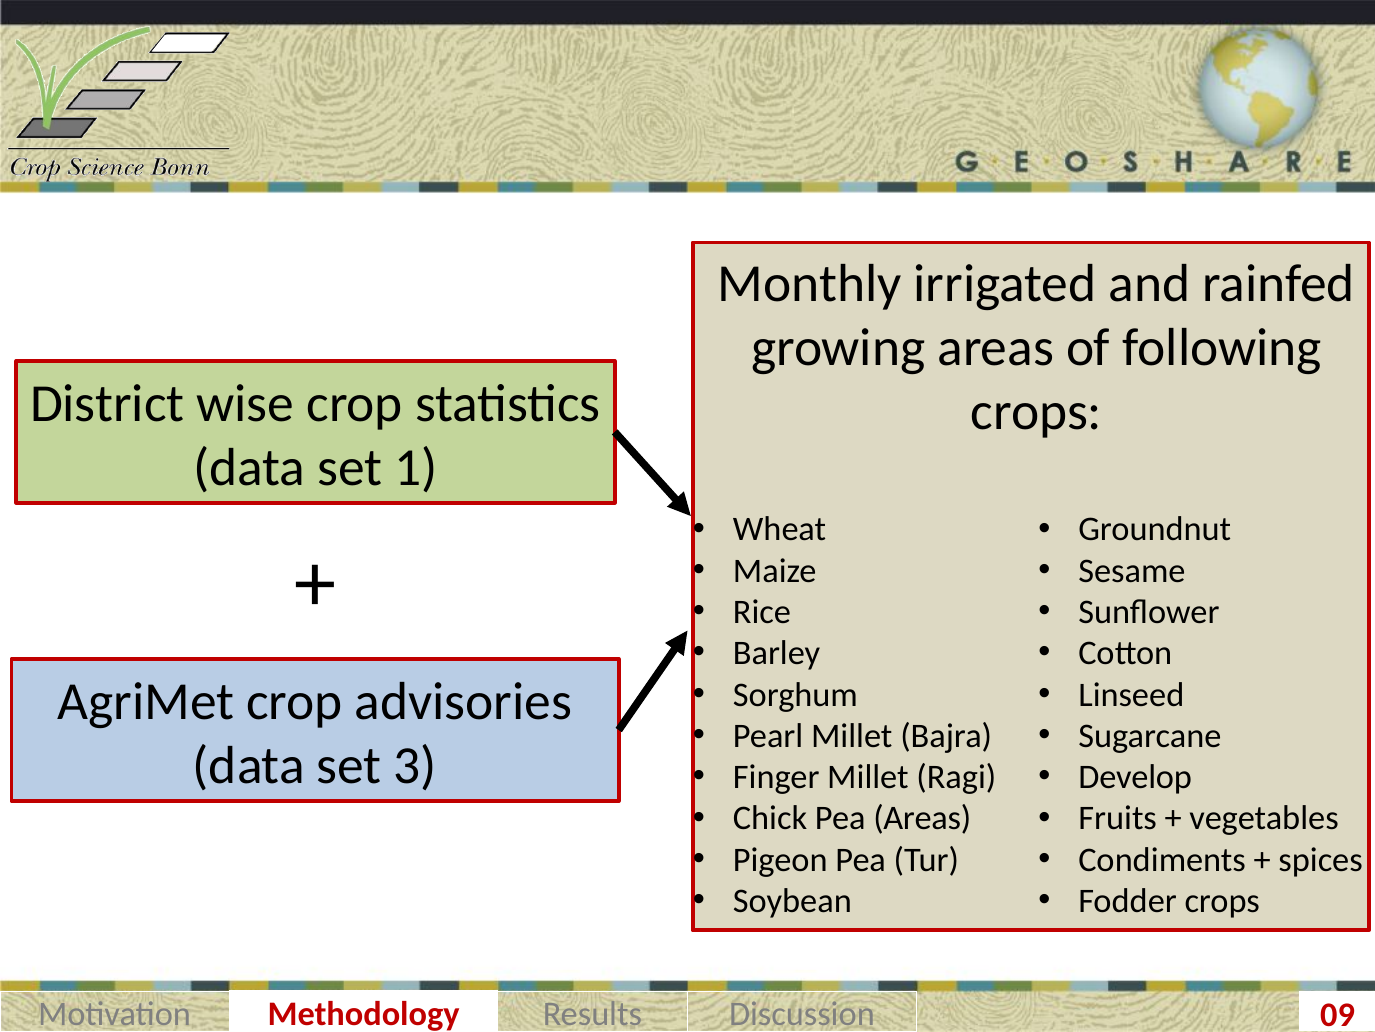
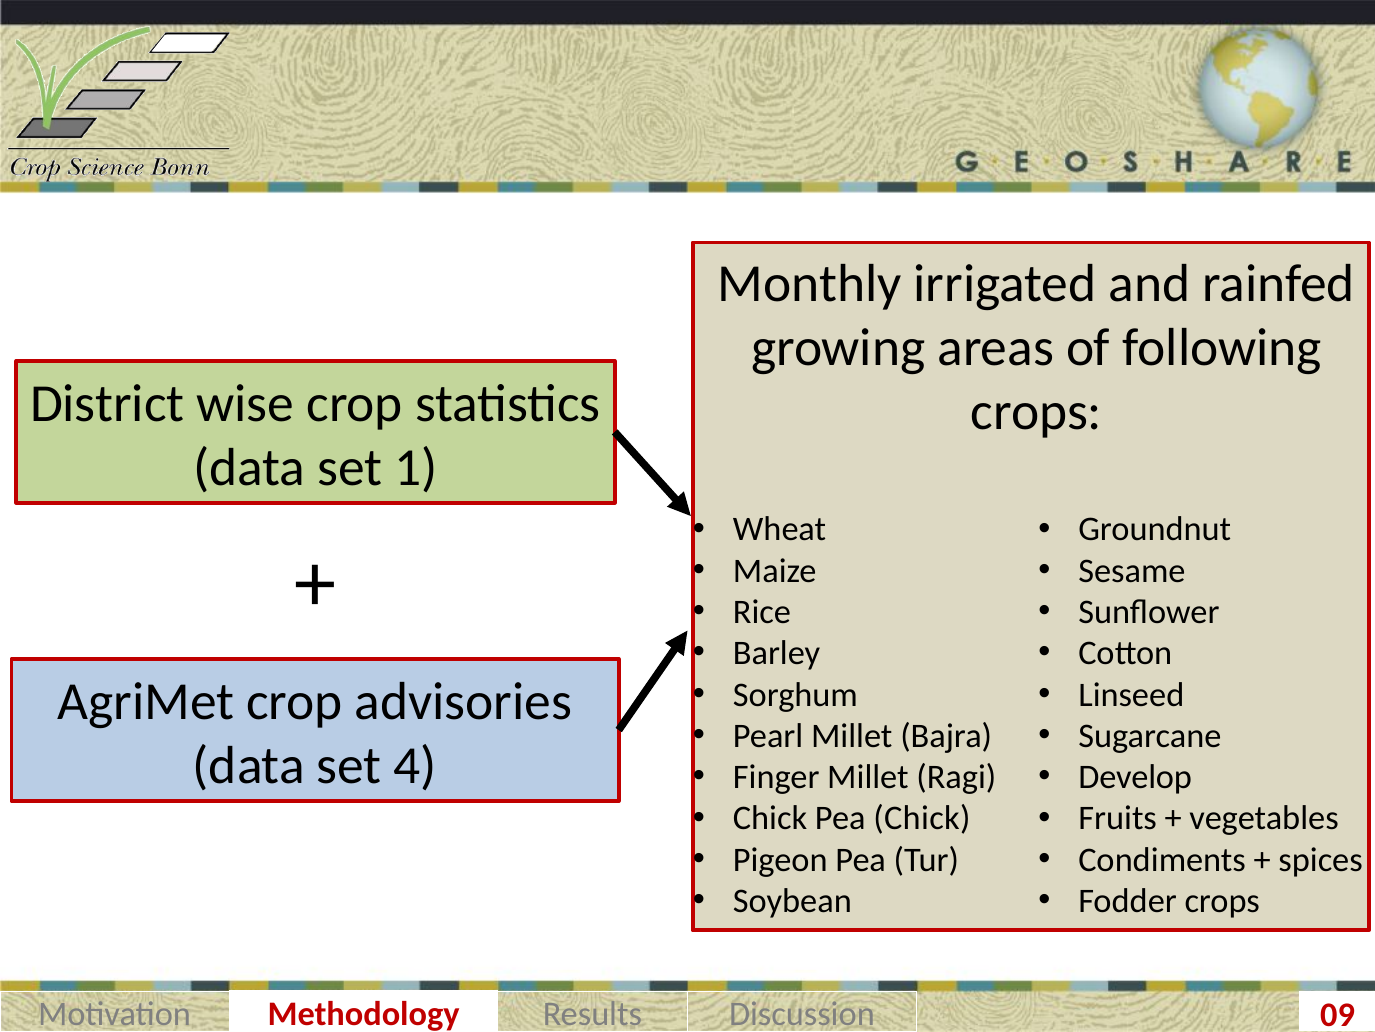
3: 3 -> 4 (415, 765)
Pea Areas: Areas -> Chick (922, 818)
